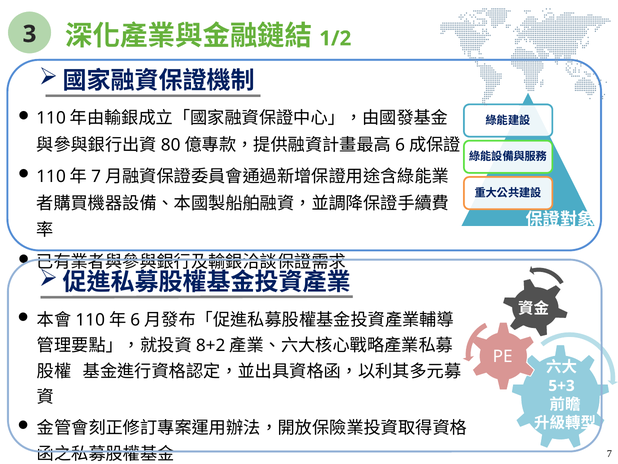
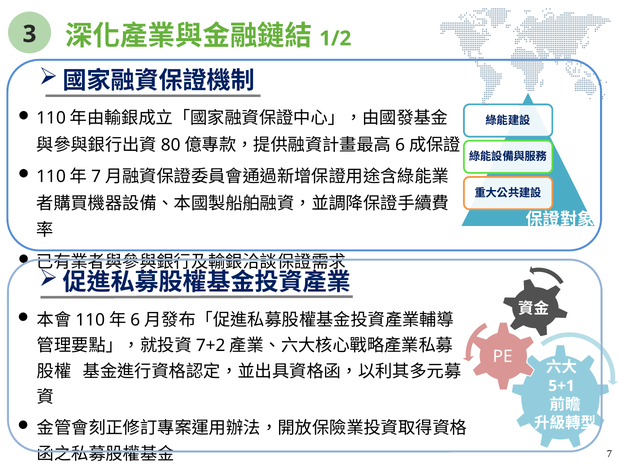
8+2: 8+2 -> 7+2 (211, 345)
5+3: 5+3 -> 5+1 (562, 385)
